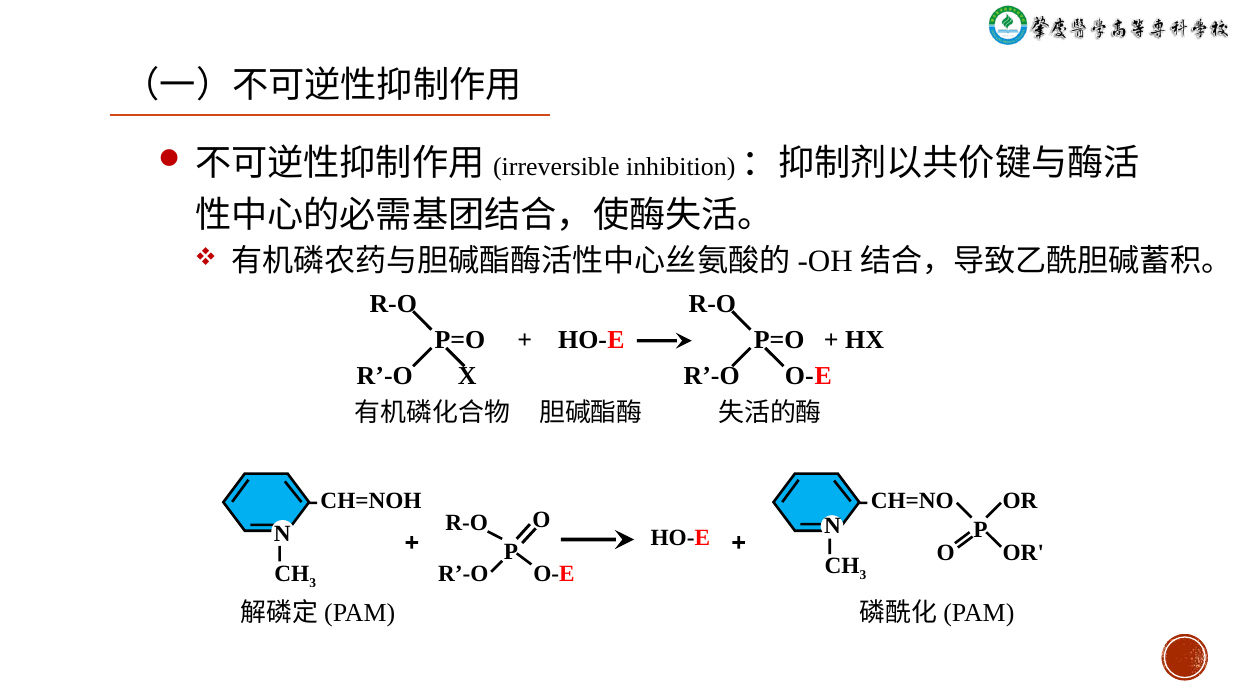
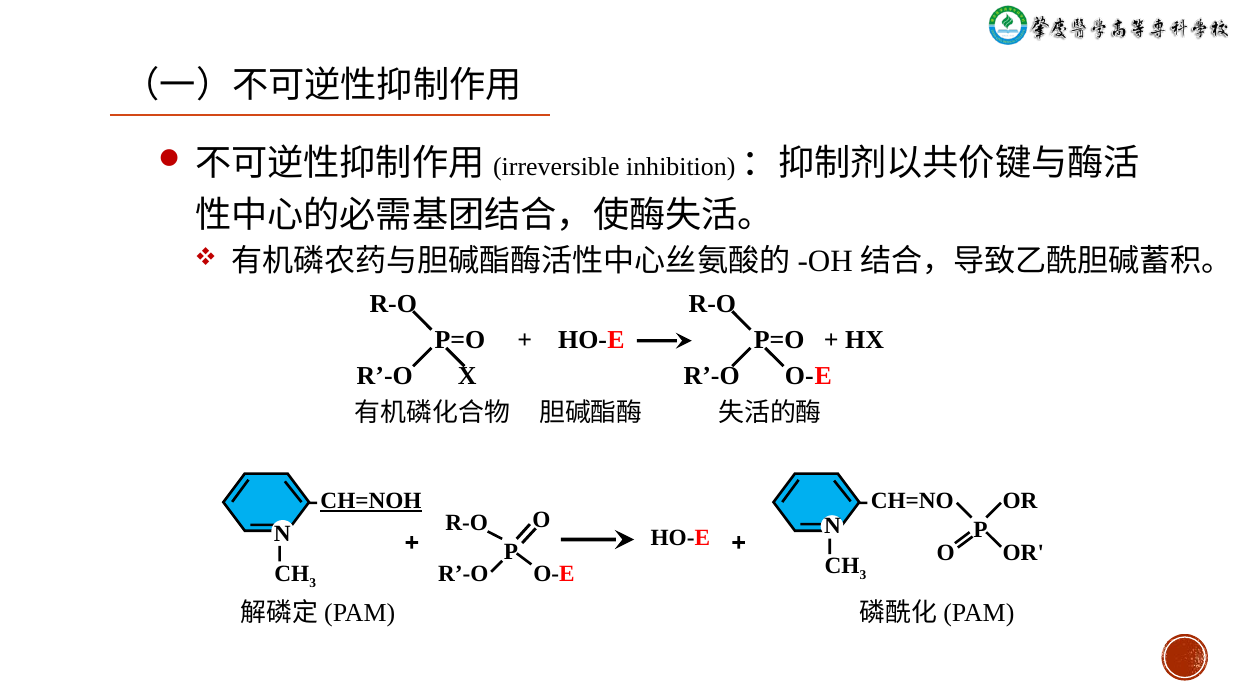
CH=NOH underline: none -> present (371, 501)
